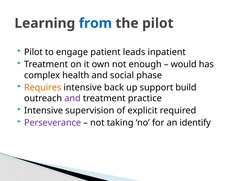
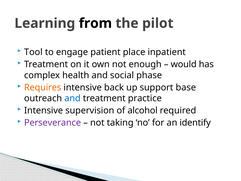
from colour: blue -> black (95, 23)
Pilot: Pilot -> Tool (33, 52)
leads: leads -> place (134, 52)
build: build -> base (186, 87)
and colour: purple -> blue (72, 98)
explicit: explicit -> alcohol (143, 110)
